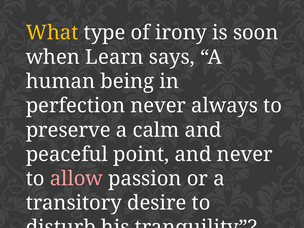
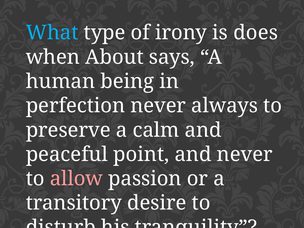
What colour: yellow -> light blue (52, 33)
soon: soon -> does (256, 33)
Learn: Learn -> About (114, 57)
